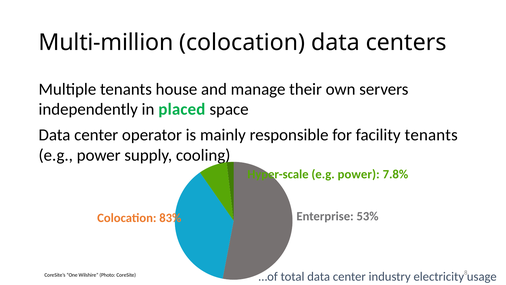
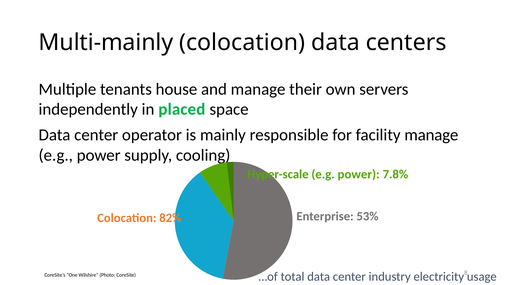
Multi-million: Multi-million -> Multi-mainly (106, 43)
facility tenants: tenants -> manage (431, 135)
83%: 83% -> 82% (170, 218)
